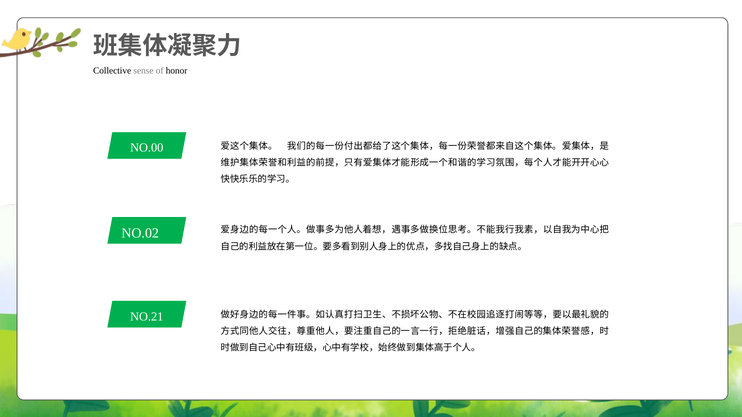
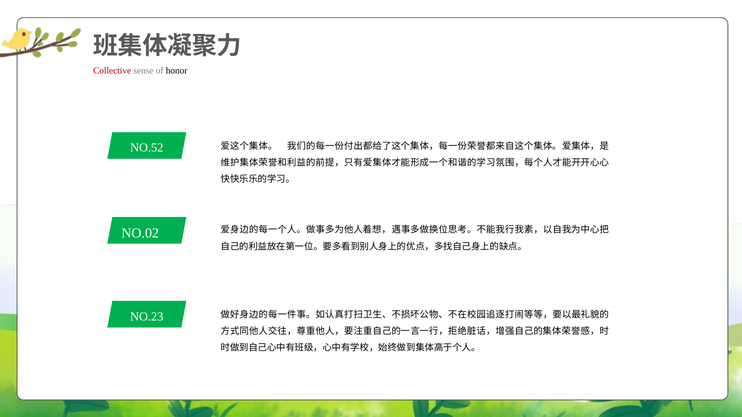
Collective colour: black -> red (112, 71)
NO.00: NO.00 -> NO.52 (147, 148)
NO.21: NO.21 -> NO.23 (147, 317)
